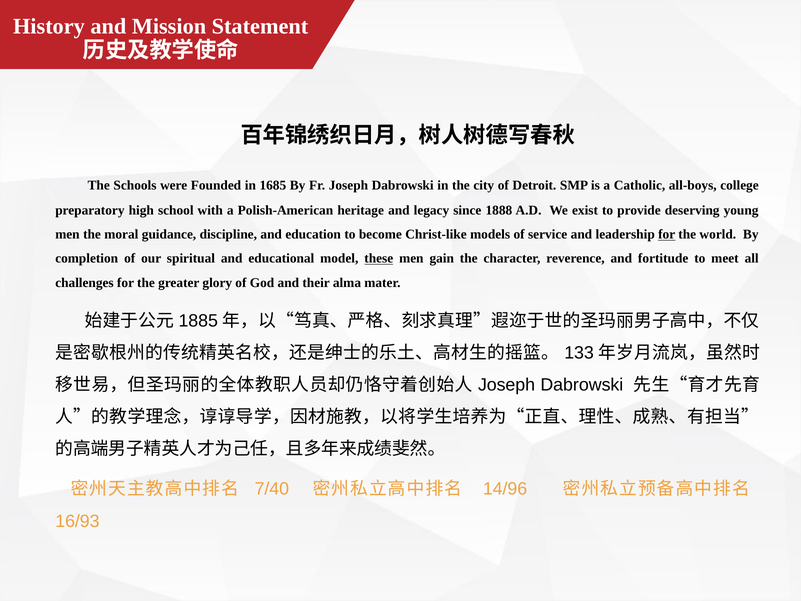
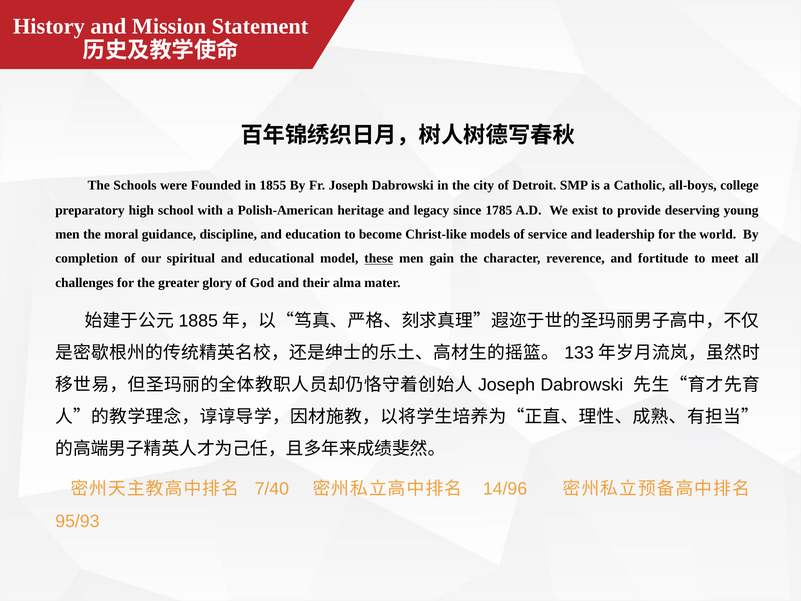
1685: 1685 -> 1855 (273, 186)
1888: 1888 -> 1785 (499, 210)
for underline: present -> none (667, 234)
16/93: 16/93 -> 95/93 (77, 521)
